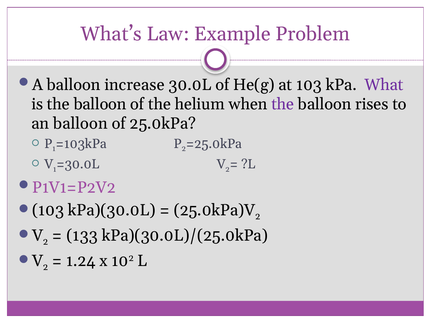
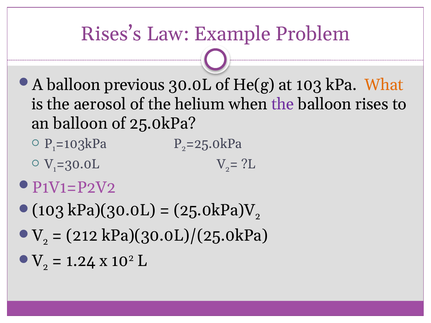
What’s: What’s -> Rises’s (111, 34)
increase: increase -> previous (135, 85)
What colour: purple -> orange (384, 85)
is the balloon: balloon -> aerosol (100, 104)
133: 133 -> 212 (82, 236)
